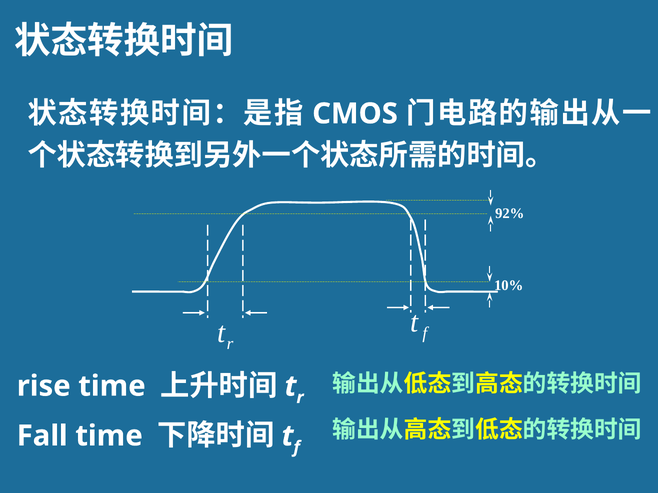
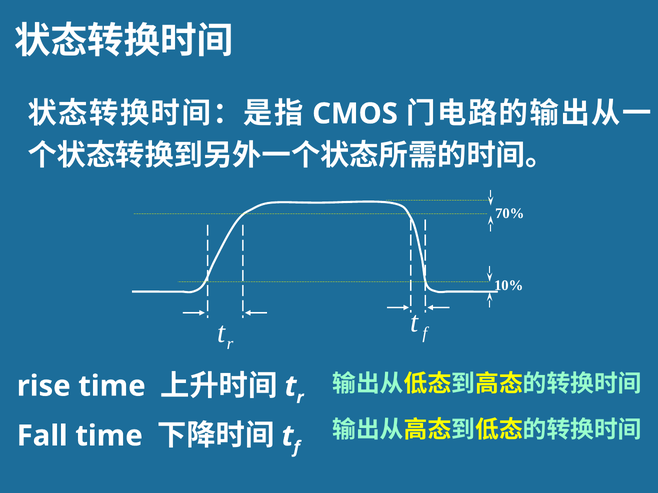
92%: 92% -> 70% (510, 213)
